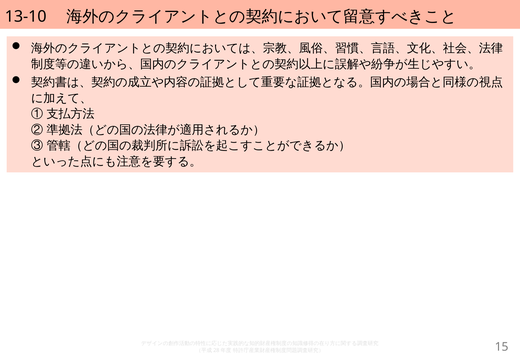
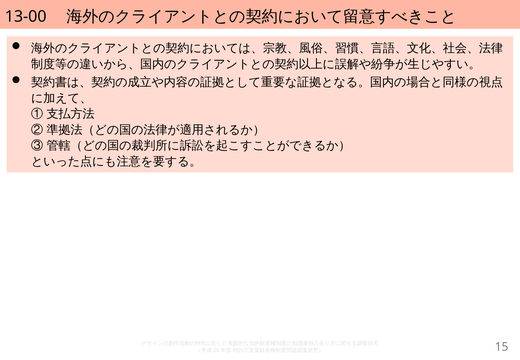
13-10: 13-10 -> 13-00 (26, 16)
